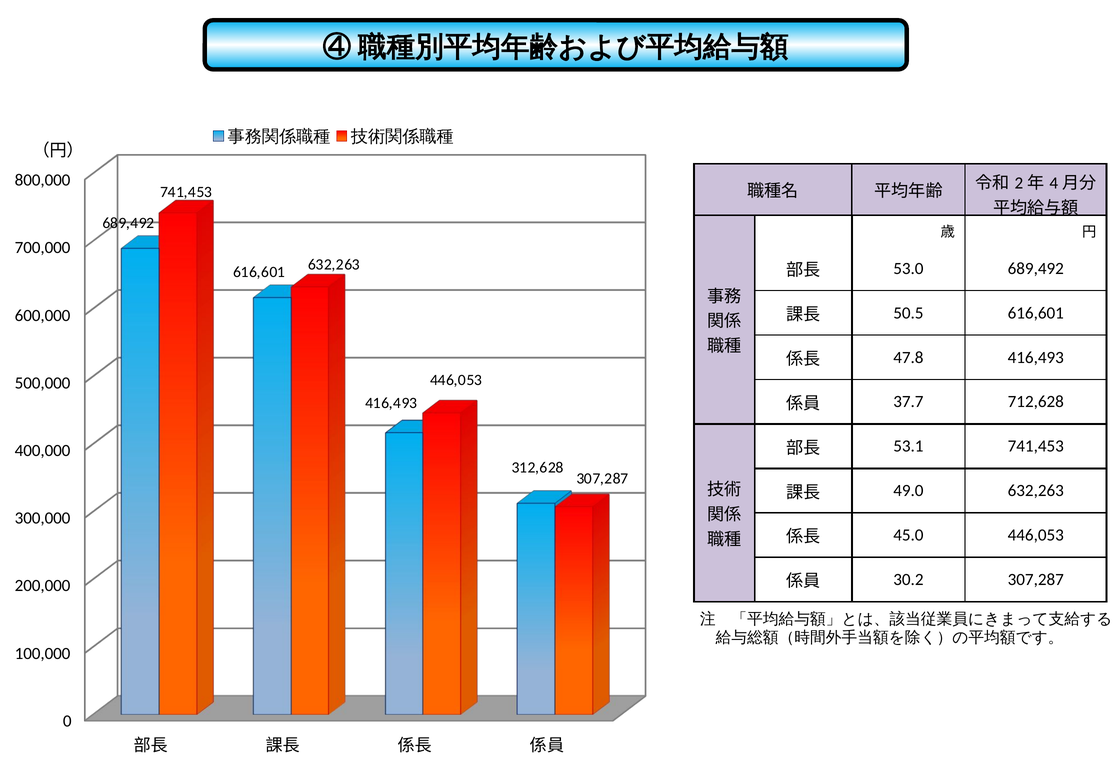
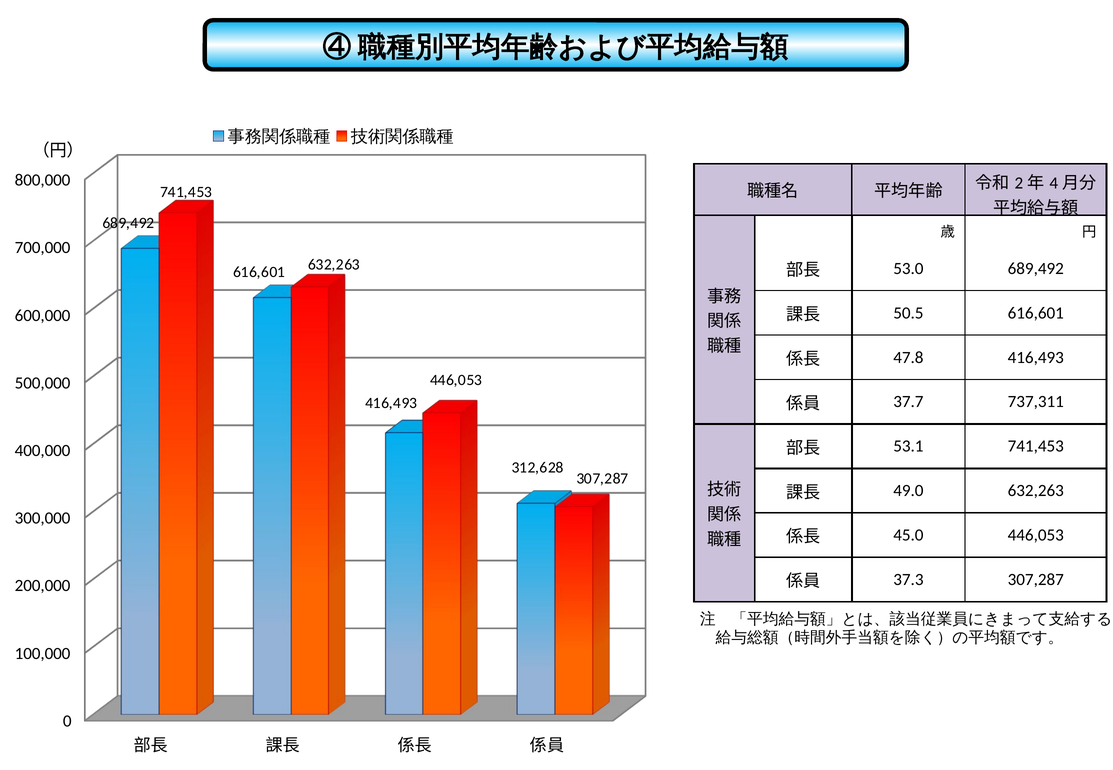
712,628: 712,628 -> 737,311 (1036, 402)
30.2: 30.2 -> 37.3 (908, 580)
